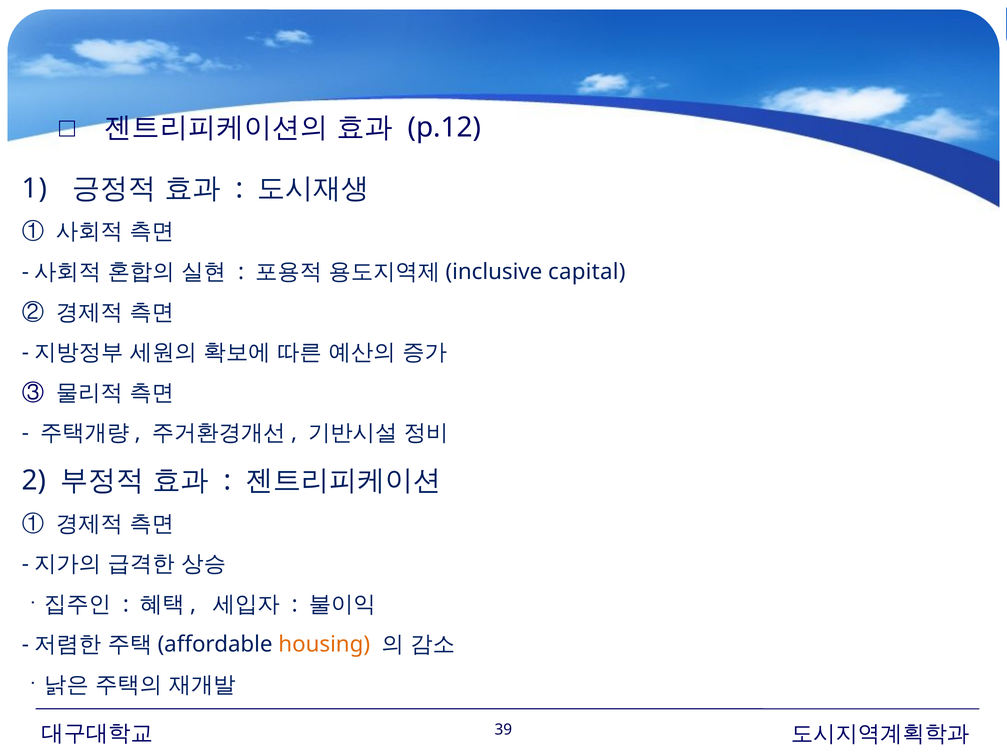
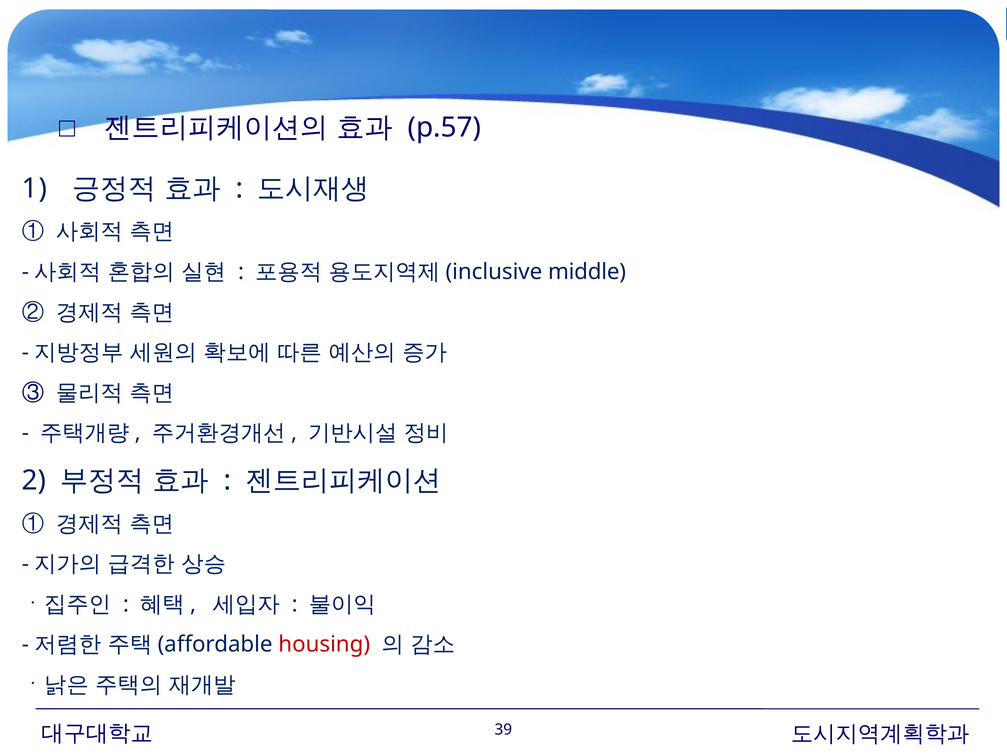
p.12: p.12 -> p.57 (444, 127)
capital: capital -> middle (587, 272)
housing colour: orange -> red (324, 644)
